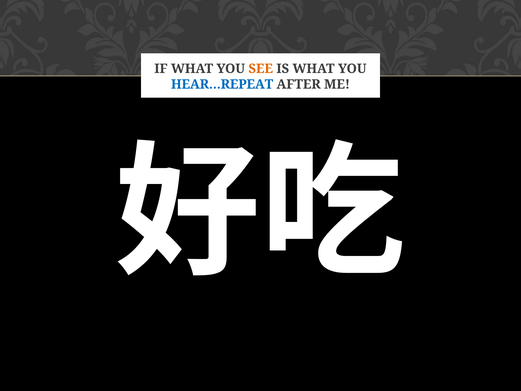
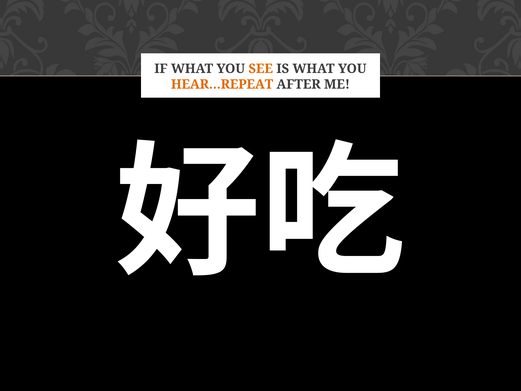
HEAR…REPEAT colour: blue -> orange (222, 84)
